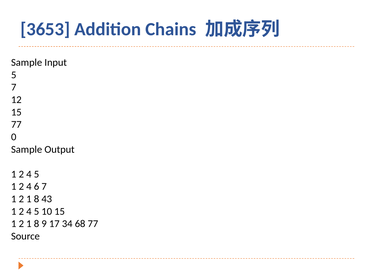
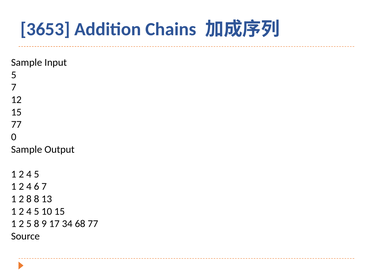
1: 1 -> 8 (29, 199)
43: 43 -> 13 (47, 199)
1: 1 -> 5 (29, 224)
